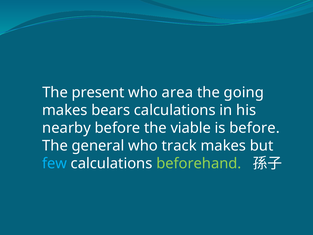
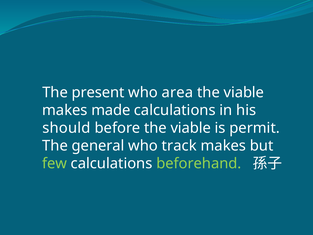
going: going -> viable (244, 92)
bears: bears -> made (111, 110)
nearby: nearby -> should (66, 128)
is before: before -> permit (255, 128)
few colour: light blue -> light green (55, 163)
